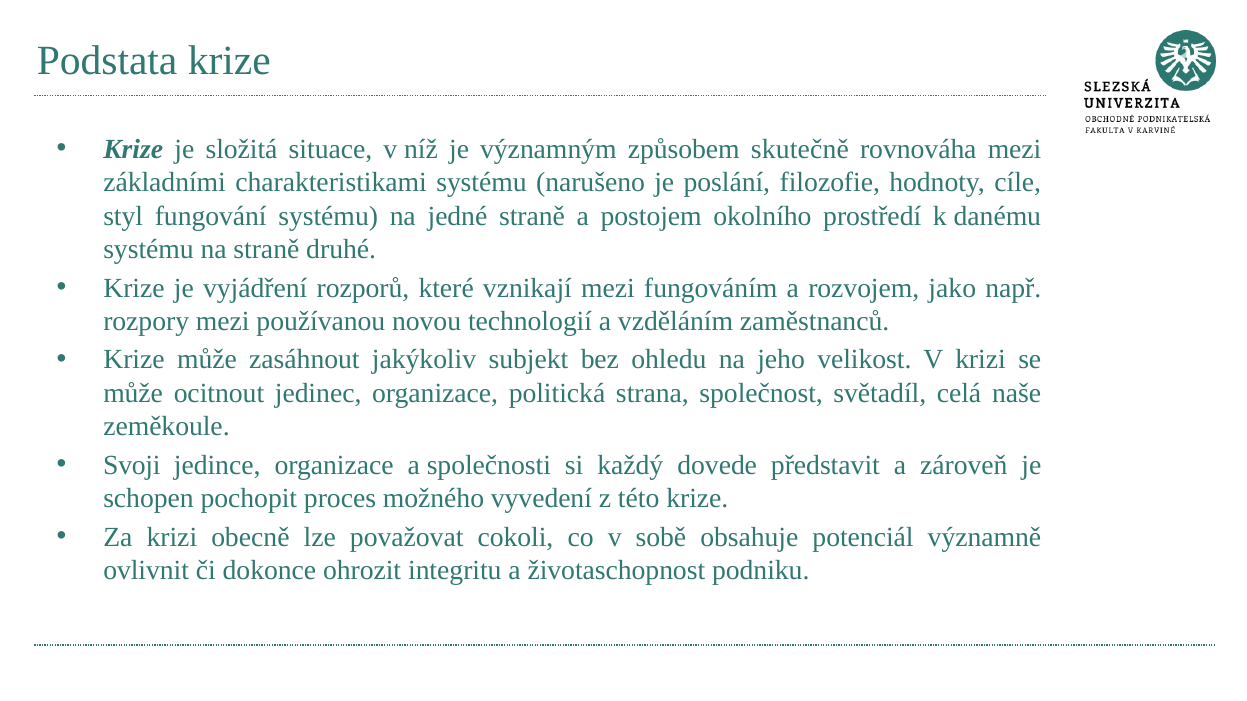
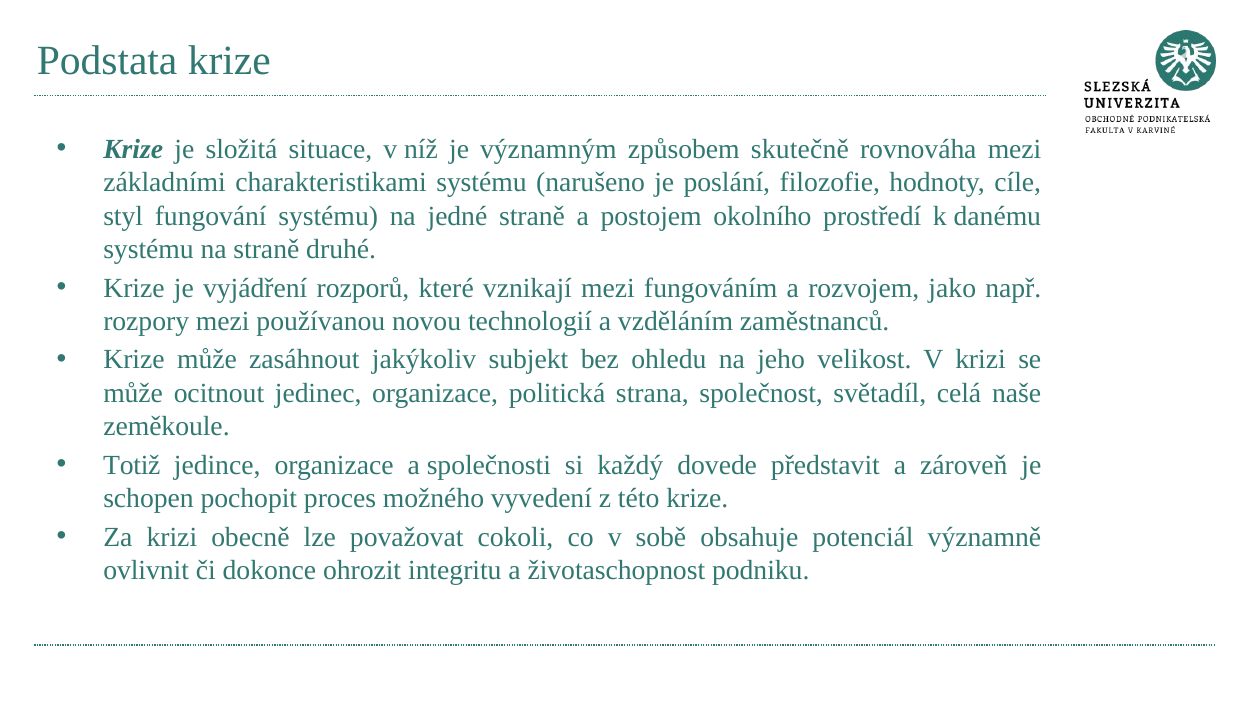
Svoji: Svoji -> Totiž (132, 465)
